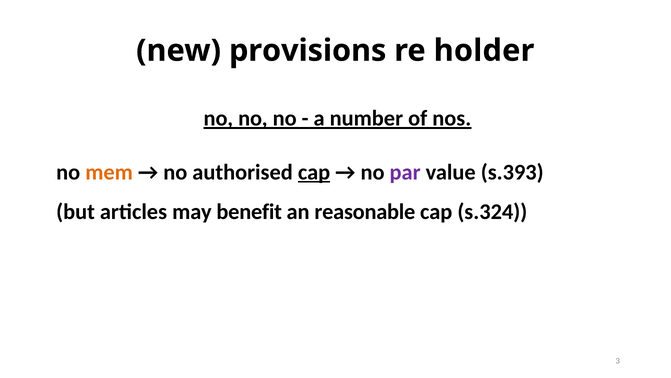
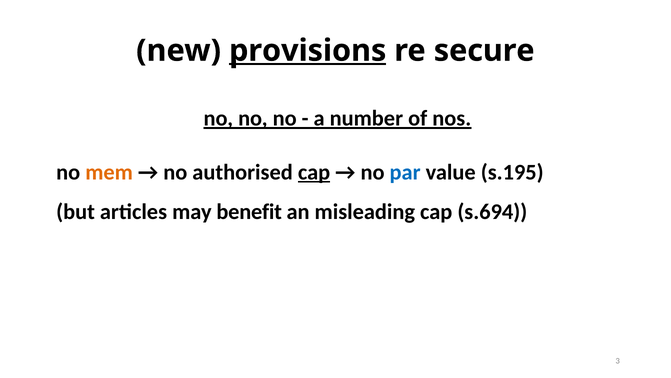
provisions underline: none -> present (308, 51)
holder: holder -> secure (484, 51)
par colour: purple -> blue (405, 172)
s.393: s.393 -> s.195 (512, 172)
reasonable: reasonable -> misleading (365, 211)
s.324: s.324 -> s.694 (492, 211)
